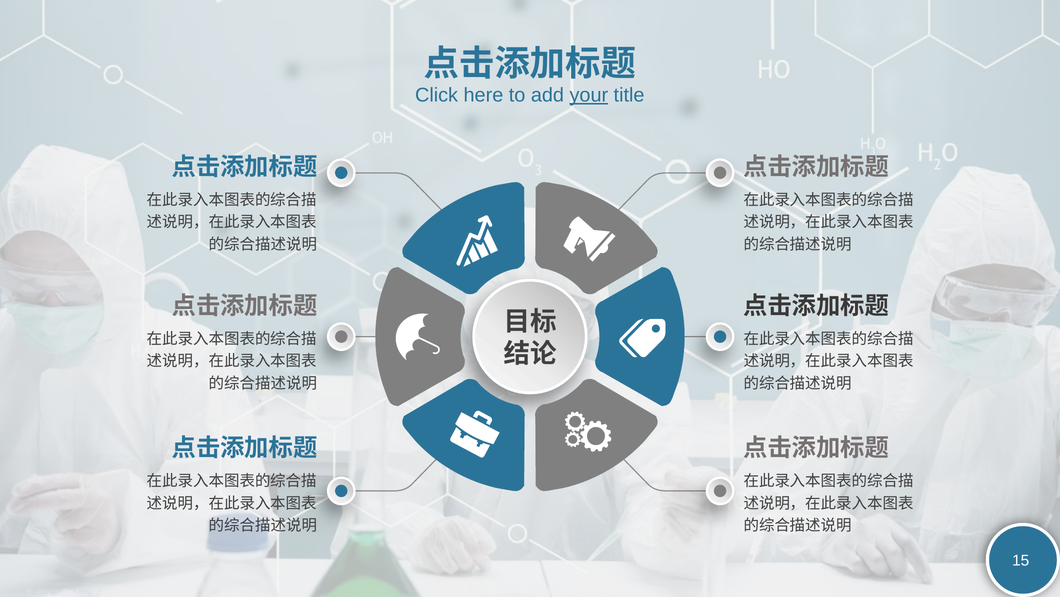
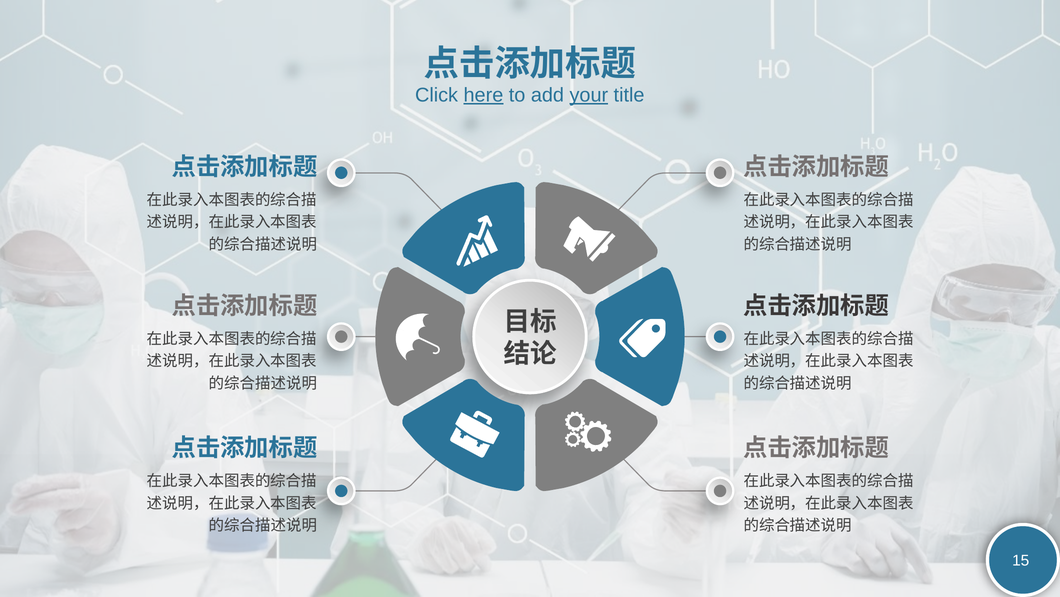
here underline: none -> present (483, 95)
